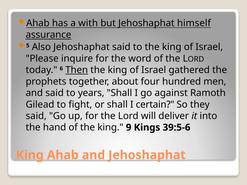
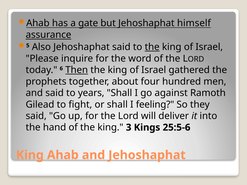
with: with -> gate (88, 23)
the underline: none -> present (152, 47)
certain: certain -> feeling (155, 105)
9: 9 -> 3 (129, 128)
39:5-6: 39:5-6 -> 25:5-6 (177, 128)
